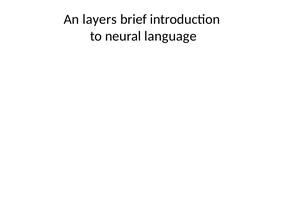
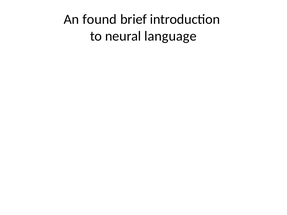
layers: layers -> found (100, 19)
